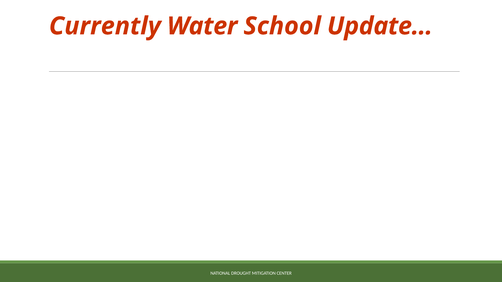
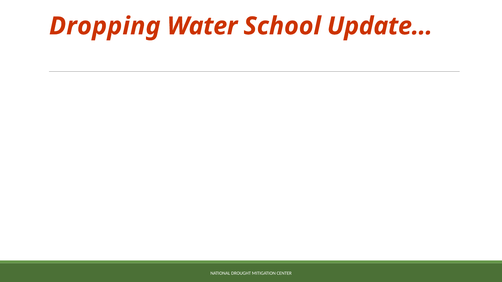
Currently: Currently -> Dropping (105, 26)
